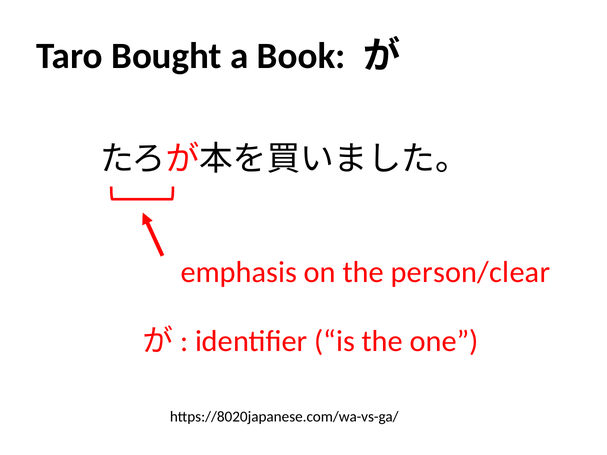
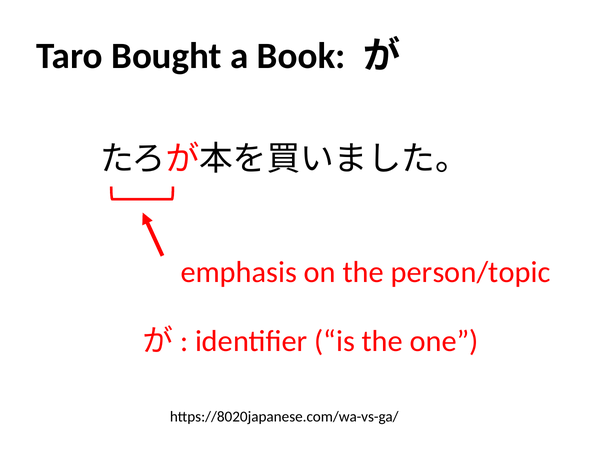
person/clear: person/clear -> person/topic (471, 273)
